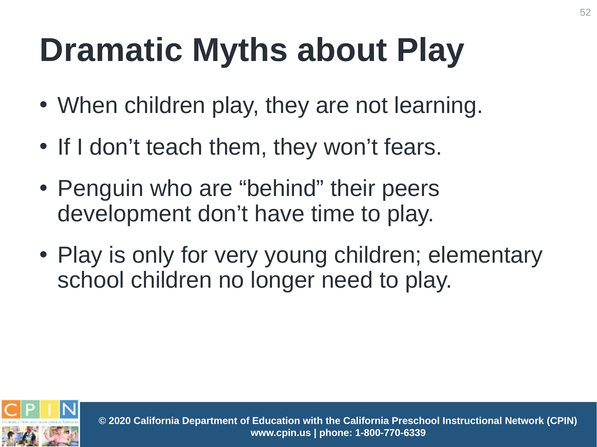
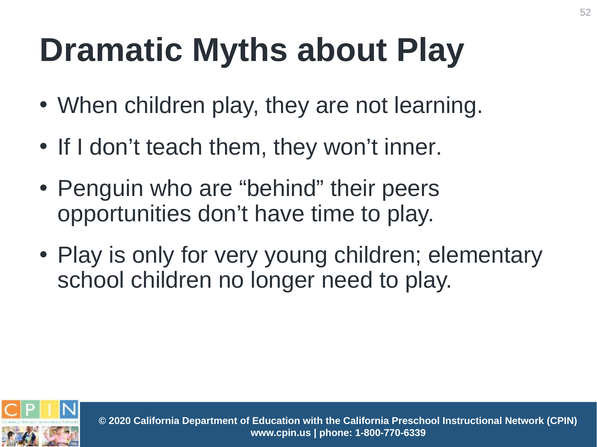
fears: fears -> inner (413, 147)
development: development -> opportunities (124, 214)
